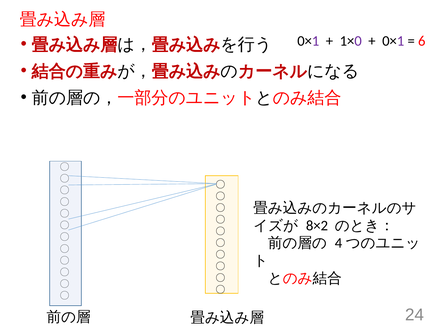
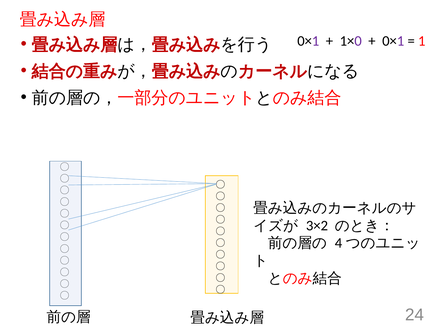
6: 6 -> 1 (422, 41)
8×2: 8×2 -> 3×2 (317, 225)
